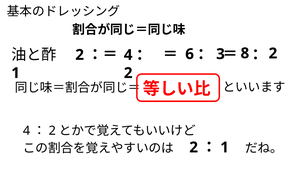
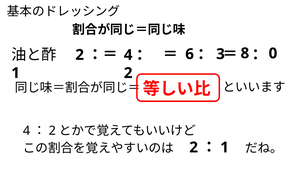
8 2: 2 -> 0 (273, 53)
